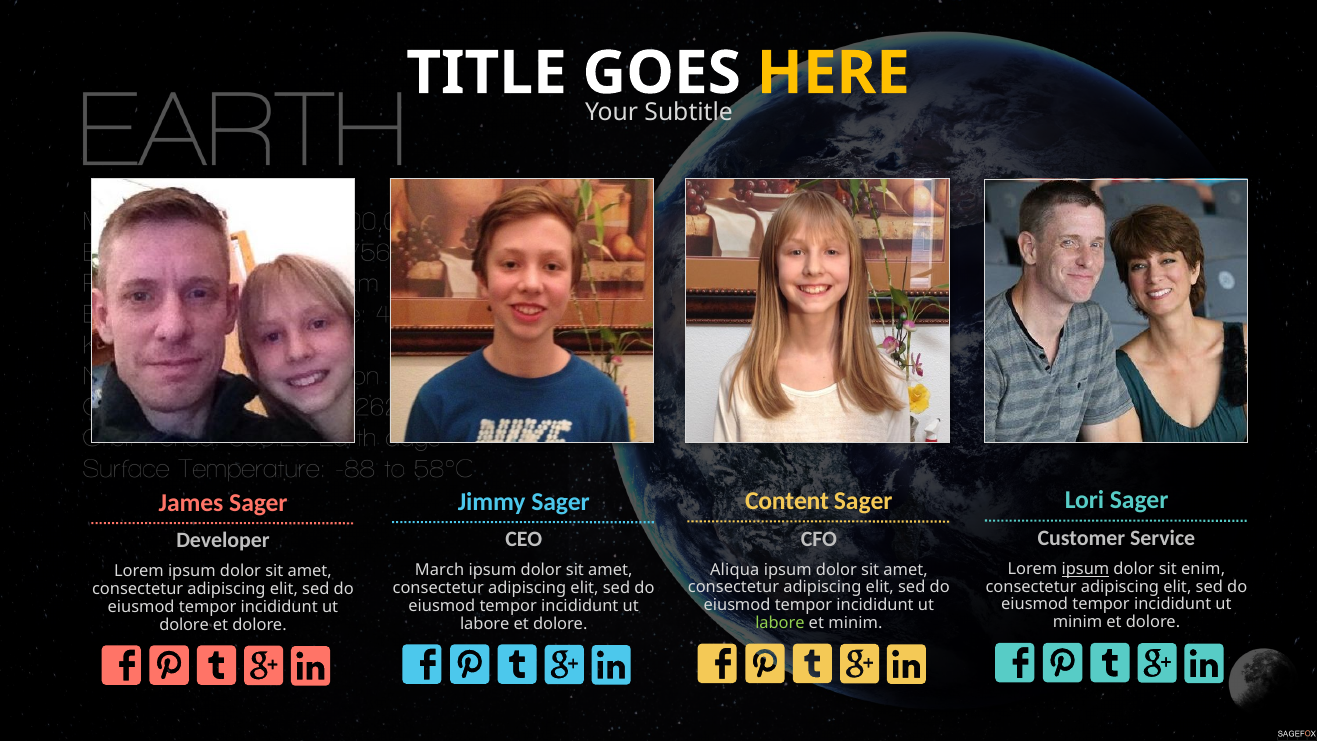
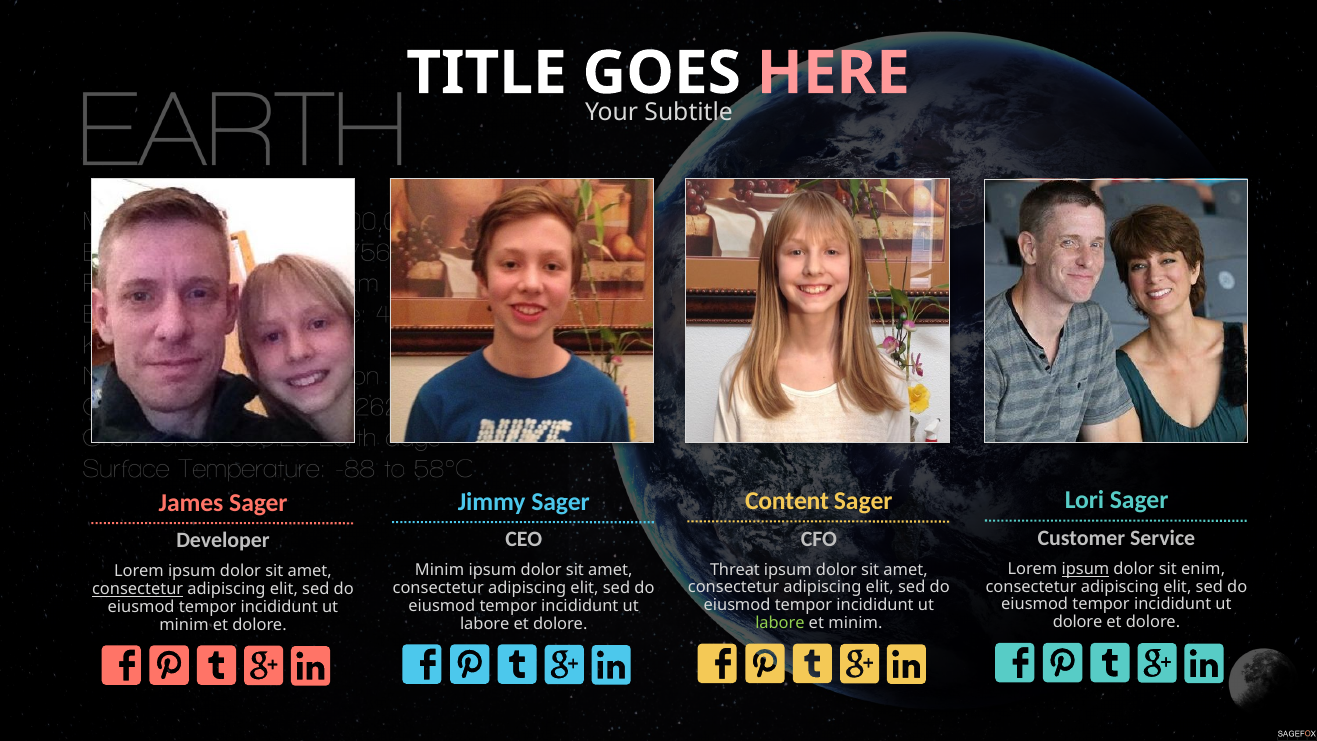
HERE colour: yellow -> pink (833, 73)
Aliqua: Aliqua -> Threat (735, 570)
March: March -> Minim (440, 570)
consectetur underline: none -> present (138, 589)
minim: minim -> dolore (1078, 622)
dolore: dolore -> minim (184, 625)
